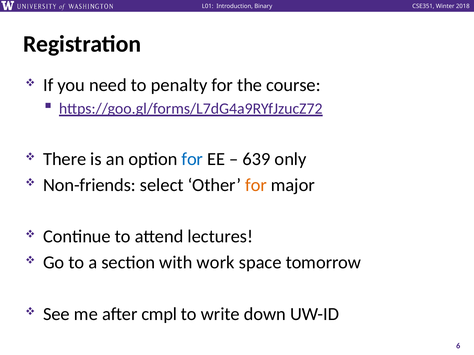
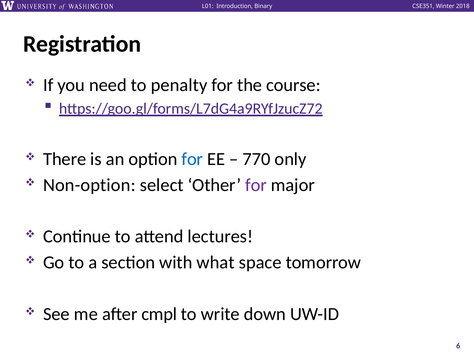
639: 639 -> 770 (256, 159)
Non-friends: Non-friends -> Non-option (89, 185)
for colour: orange -> purple (256, 185)
work: work -> what (216, 263)
